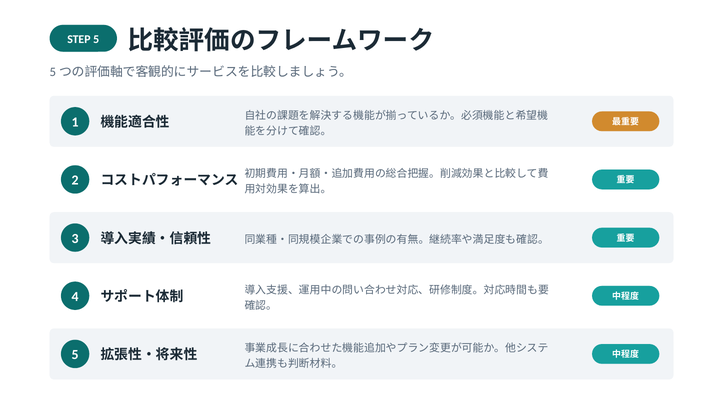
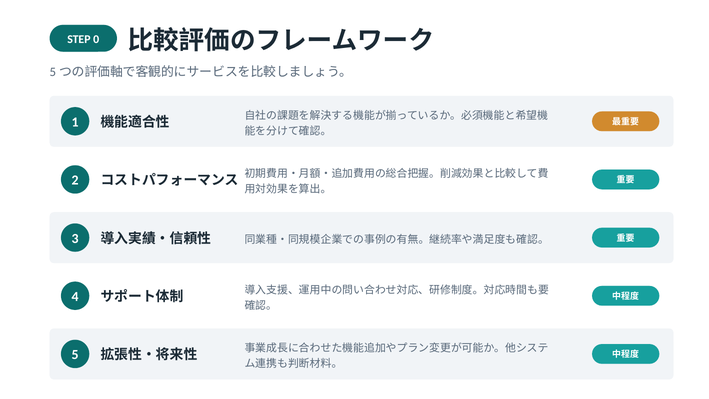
STEP 5: 5 -> 0 (96, 39)
